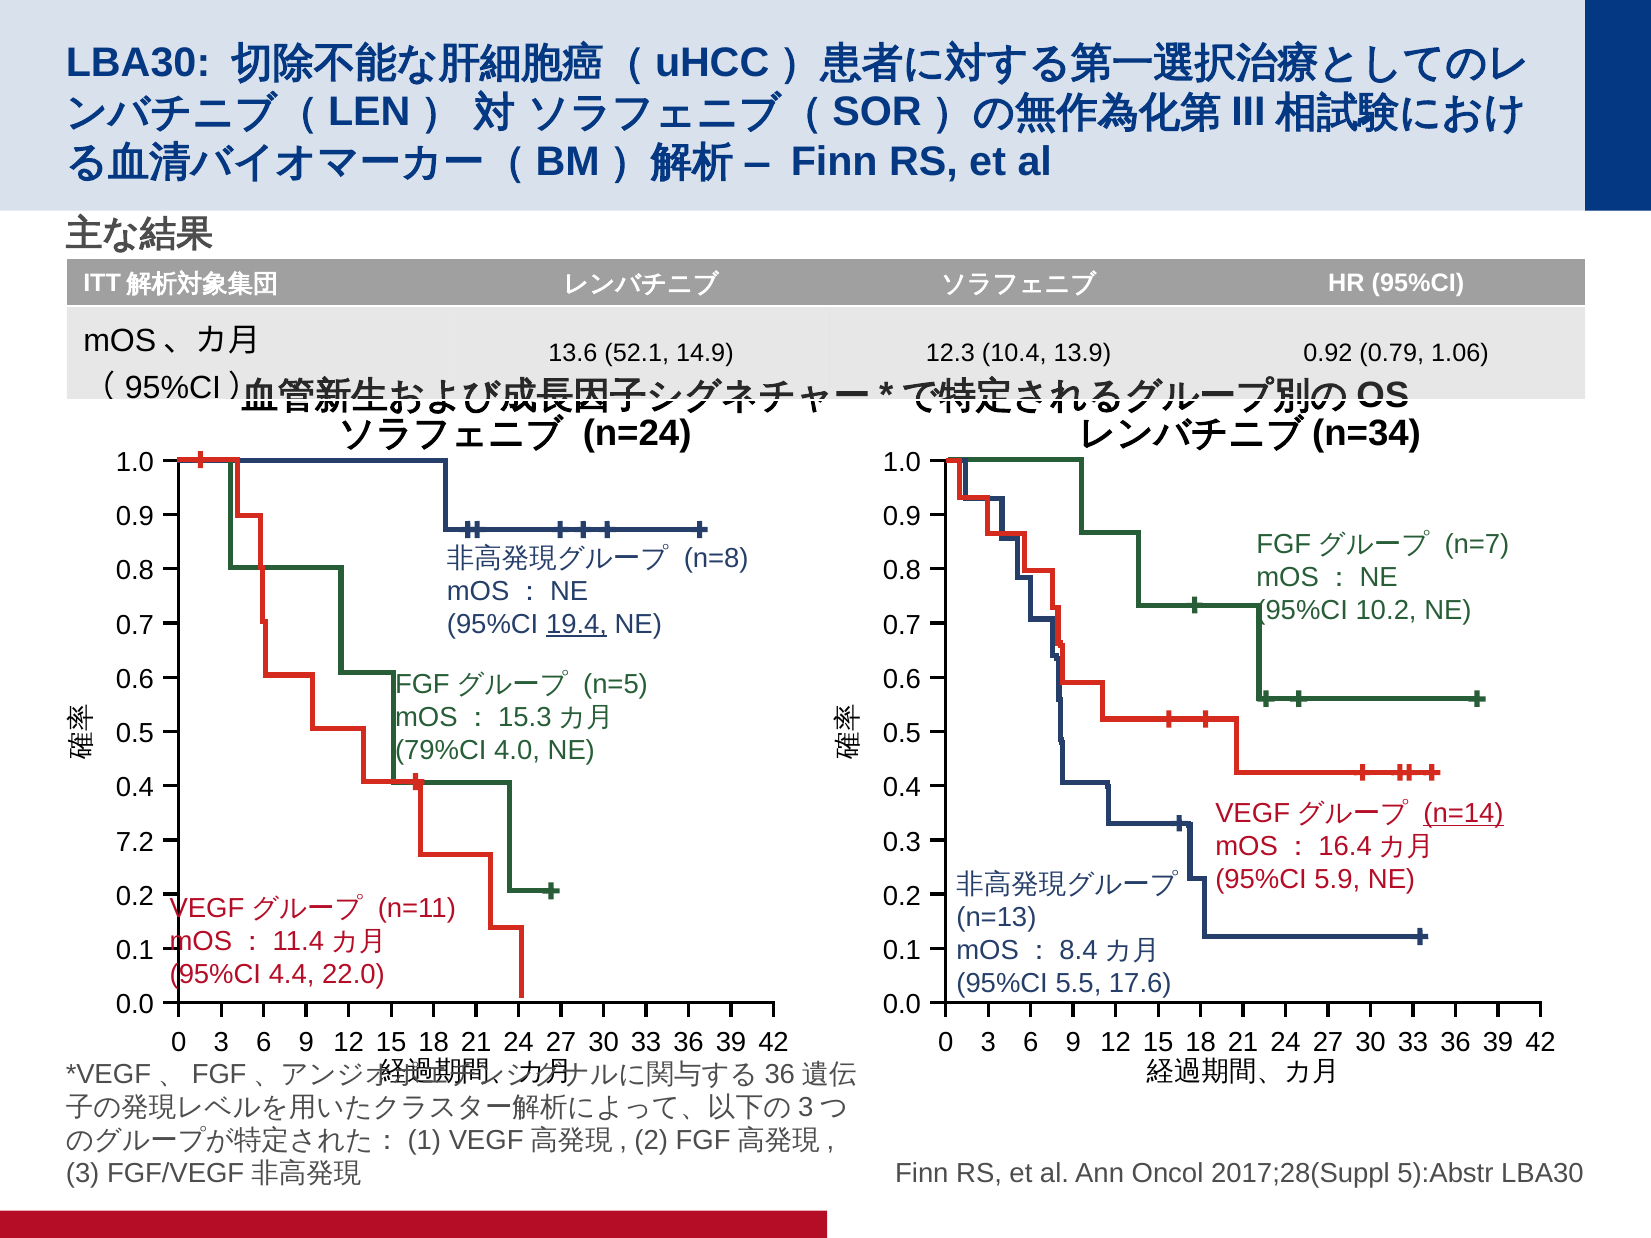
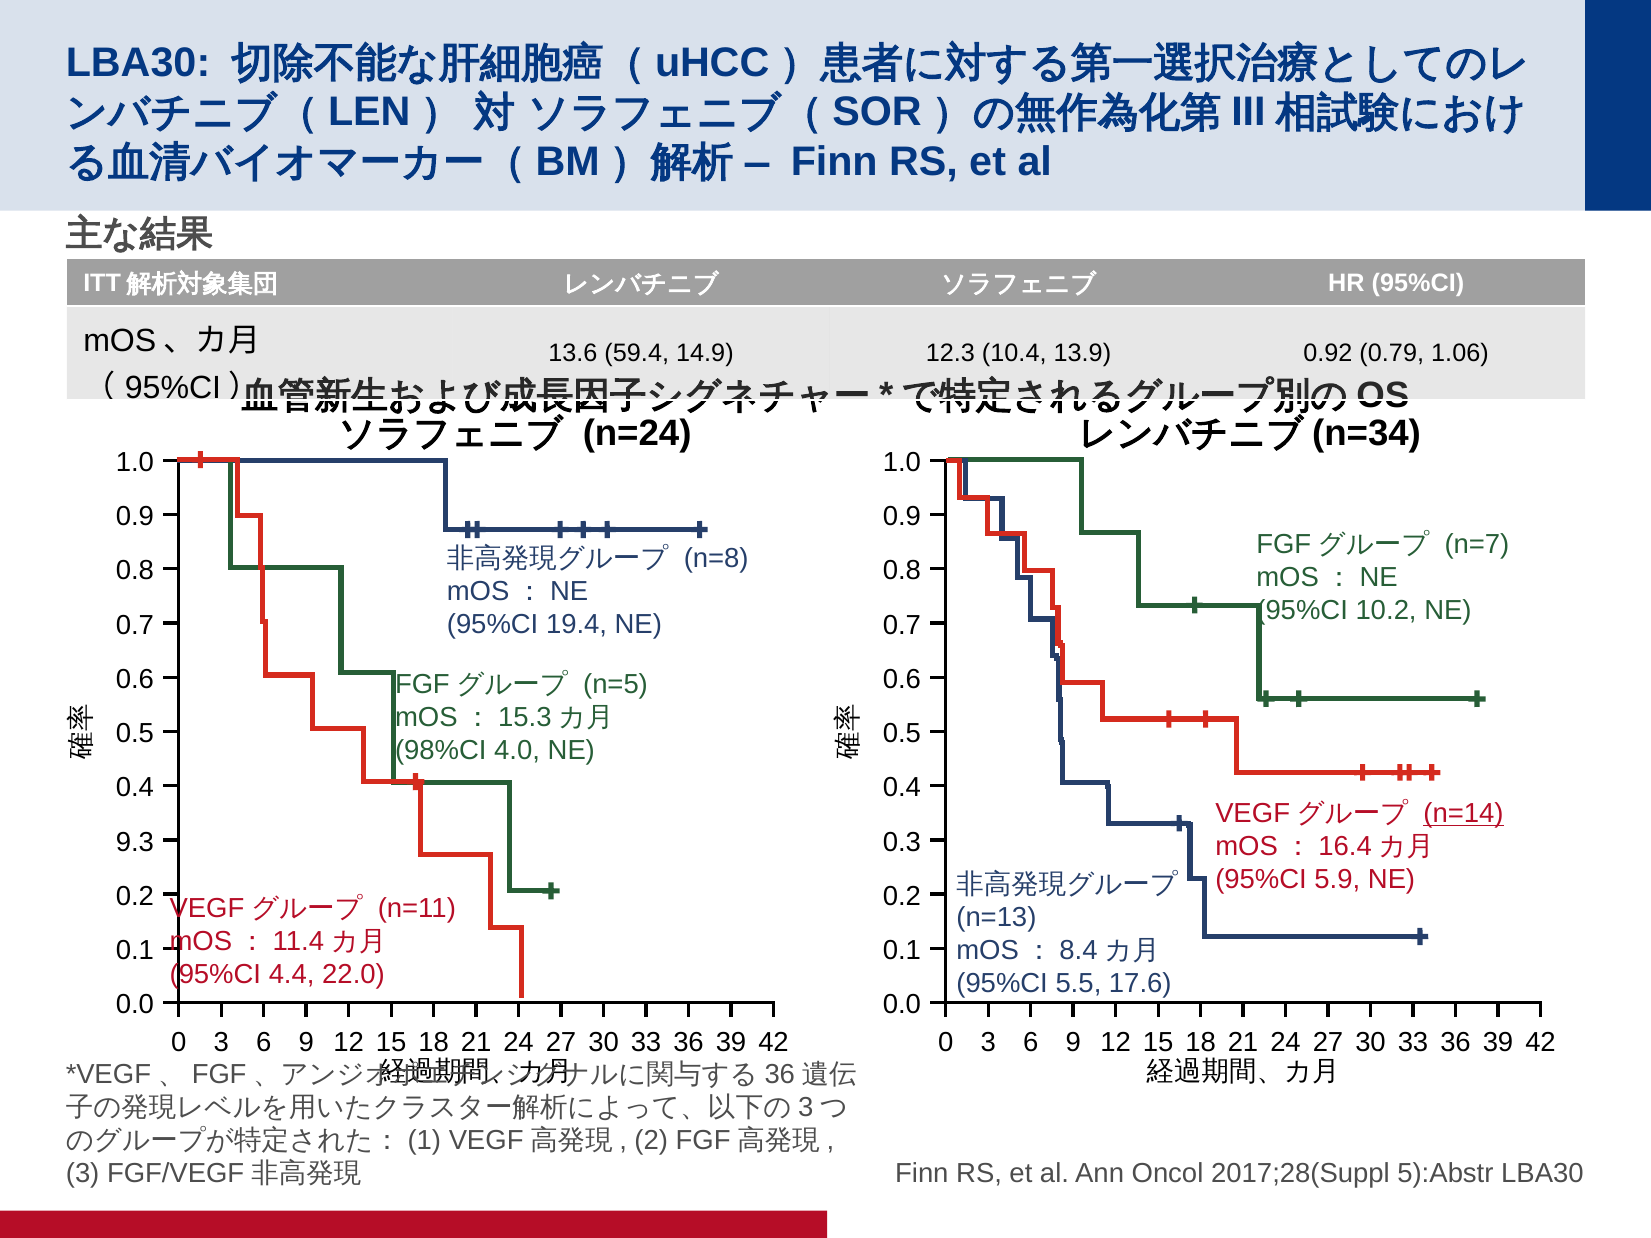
52.1: 52.1 -> 59.4 (637, 353)
19.4 underline: present -> none (577, 624)
79%CI: 79%CI -> 98%CI (441, 750)
7.2: 7.2 -> 9.3 (135, 842)
